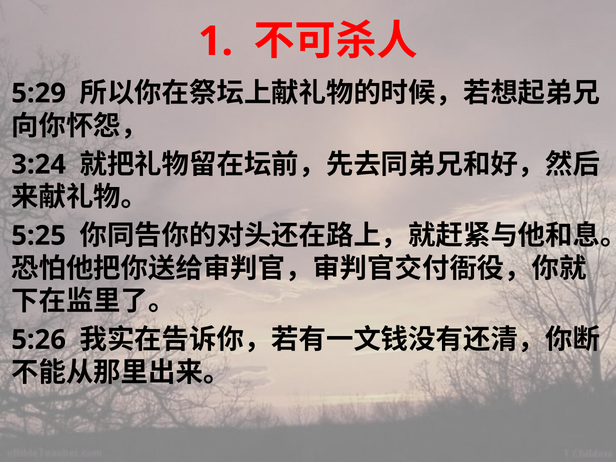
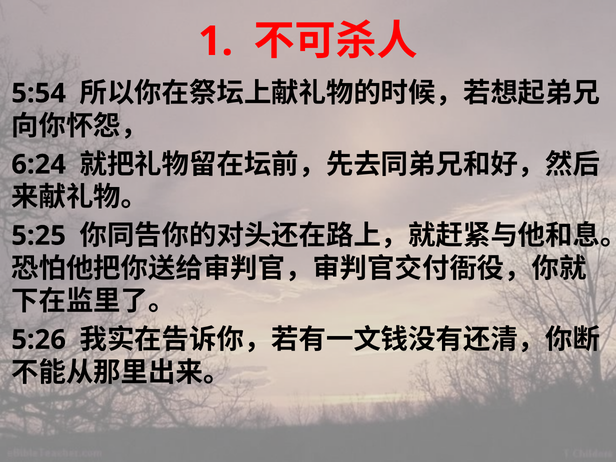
5:29: 5:29 -> 5:54 (39, 93)
3:24: 3:24 -> 6:24 (39, 164)
